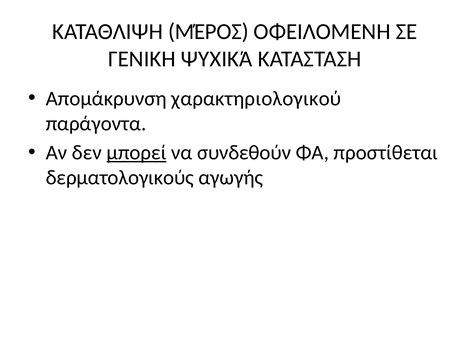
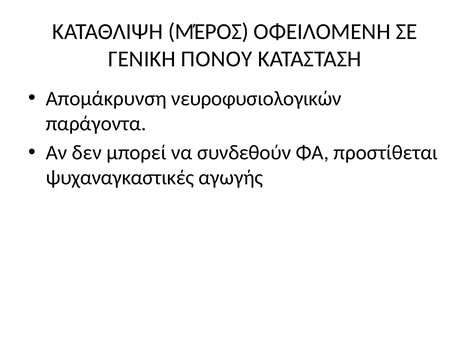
ΨΥΧΙΚΆ: ΨΥΧΙΚΆ -> ΠΟΝΟΥ (217, 59)
χαρακτηριολογικού: χαρακτηριολογικού -> νευροφυσιολογικών (256, 99)
μπορεί underline: present -> none (136, 153)
δερματολογικούς: δερματολογικούς -> ψυχαναγκαστικές (120, 178)
